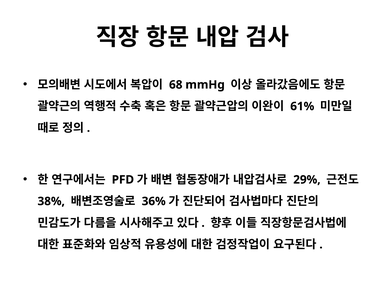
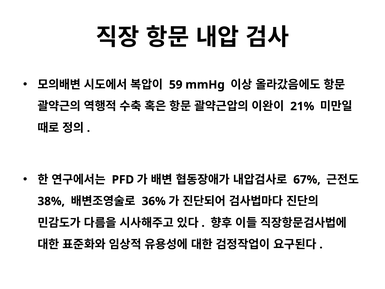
68: 68 -> 59 (176, 85)
61%: 61% -> 21% (302, 106)
29%: 29% -> 67% (307, 180)
